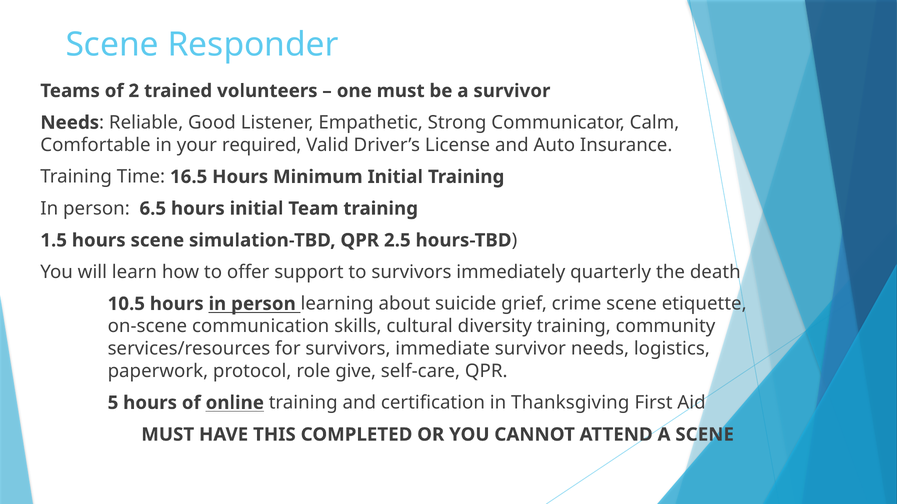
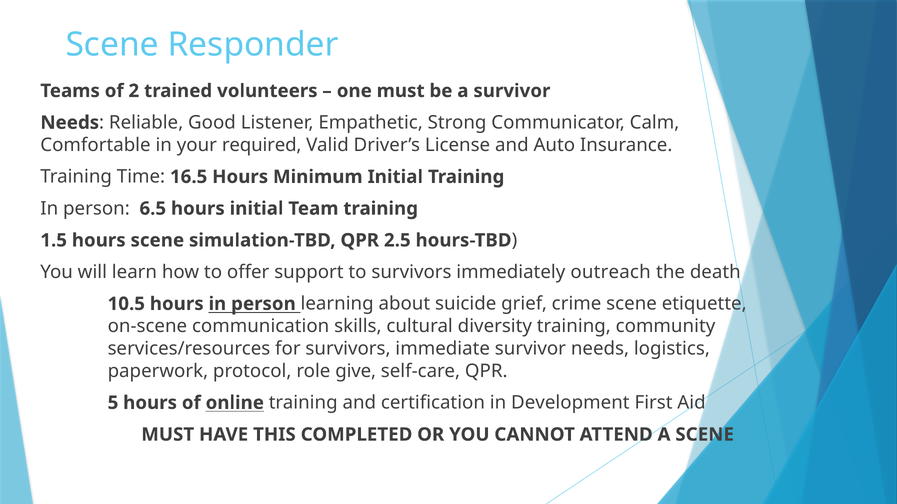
quarterly: quarterly -> outreach (611, 272)
Thanksgiving: Thanksgiving -> Development (570, 403)
